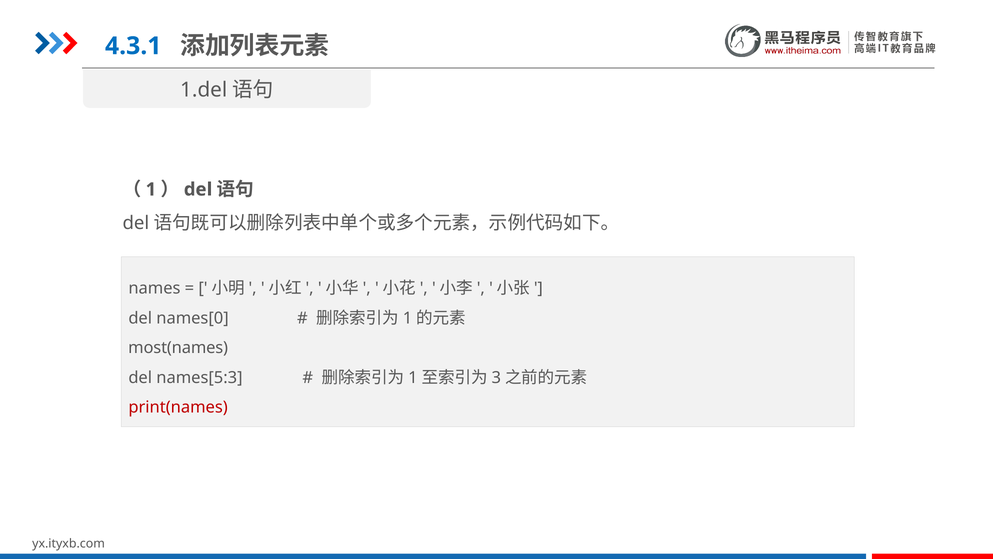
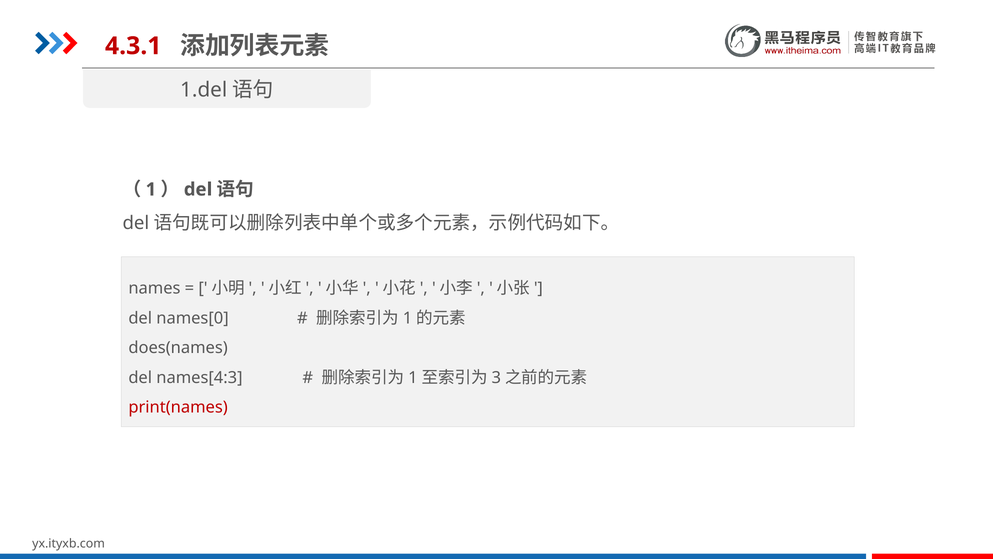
4.3.1 colour: blue -> red (133, 46)
most(names: most(names -> does(names (178, 348)
names[5:3: names[5:3 -> names[4:3 (199, 377)
